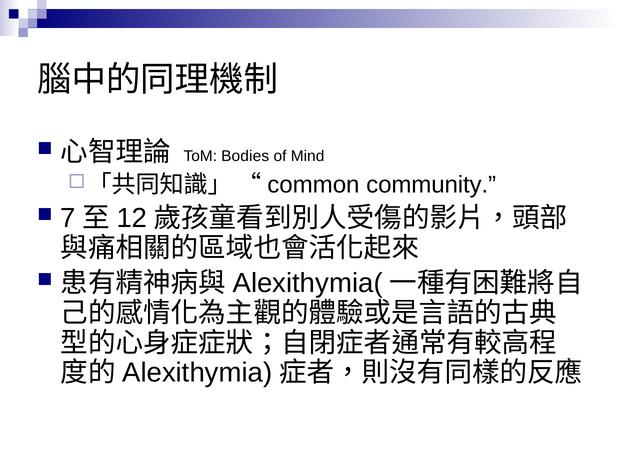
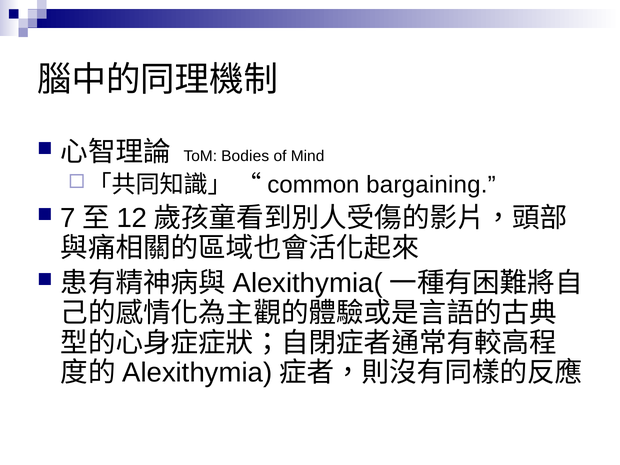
community: community -> bargaining (431, 185)
